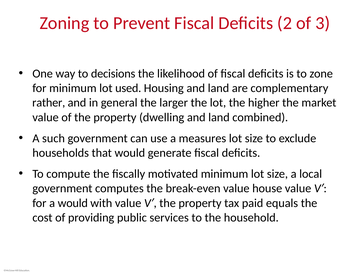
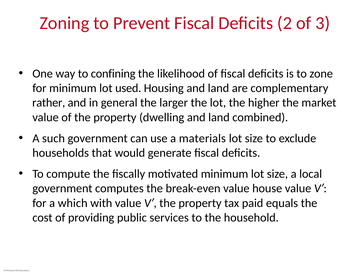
decisions: decisions -> confining (113, 74)
measures: measures -> materials (202, 138)
a would: would -> which (73, 203)
